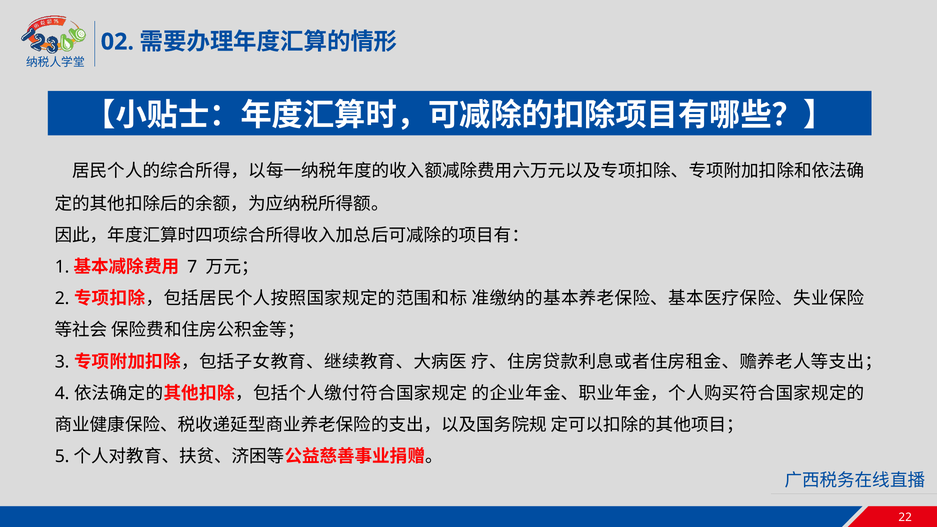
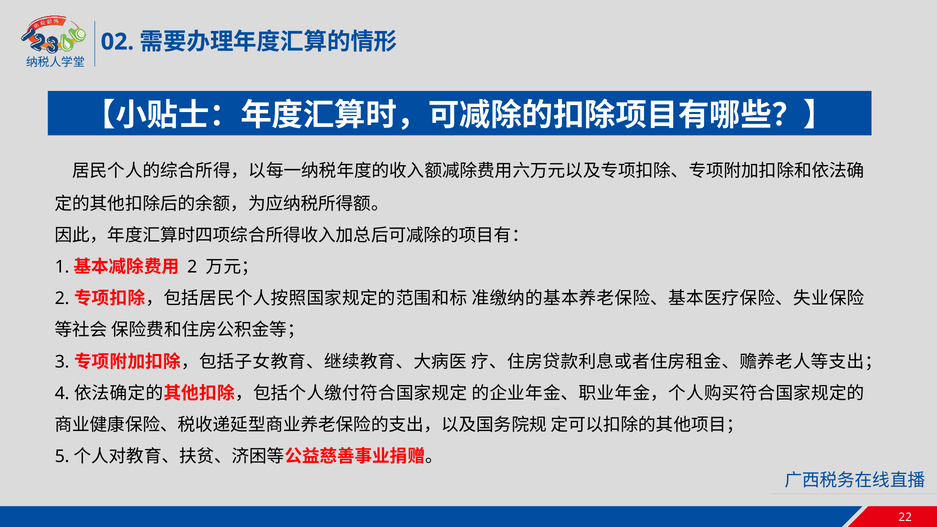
7: 7 -> 2 (192, 267)
